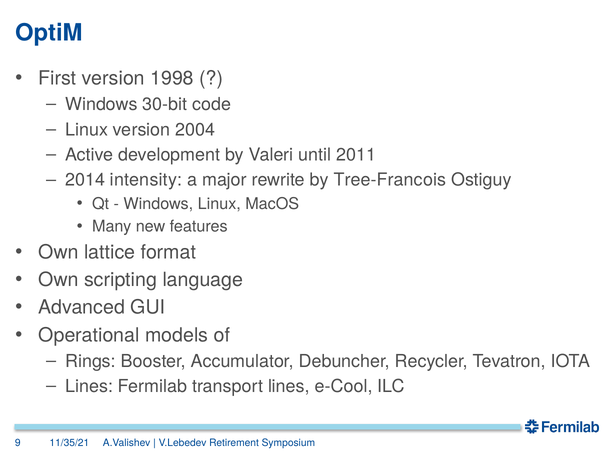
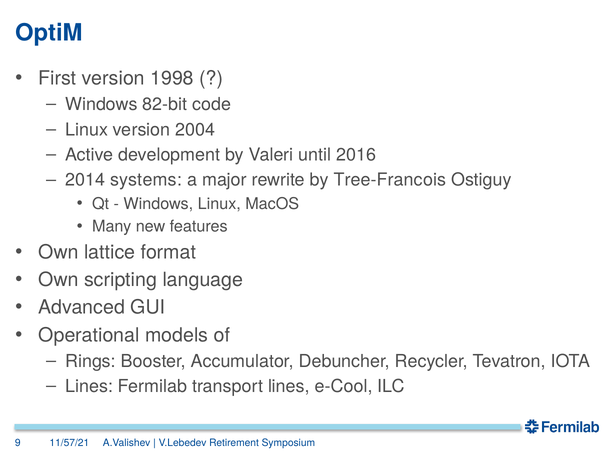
30-bit: 30-bit -> 82-bit (165, 105)
2011: 2011 -> 2016 (356, 155)
intensity: intensity -> systems (146, 180)
11/35/21: 11/35/21 -> 11/57/21 (69, 444)
